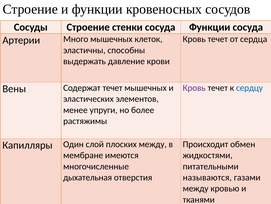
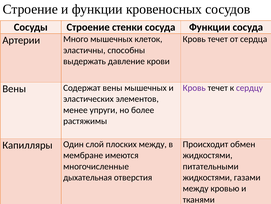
сердцу colour: blue -> purple (249, 88)
Содержат течет: течет -> вены (113, 88)
называются: называются -> жидкостями (207, 177)
